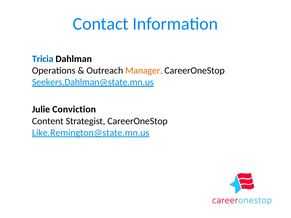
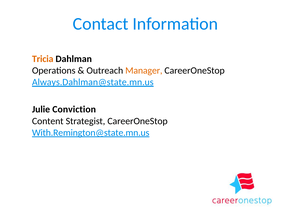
Tricia colour: blue -> orange (43, 59)
Seekers.Dahlman@state.mn.us: Seekers.Dahlman@state.mn.us -> Always.Dahlman@state.mn.us (93, 82)
Like.Remington@state.mn.us: Like.Remington@state.mn.us -> With.Remington@state.mn.us (91, 133)
